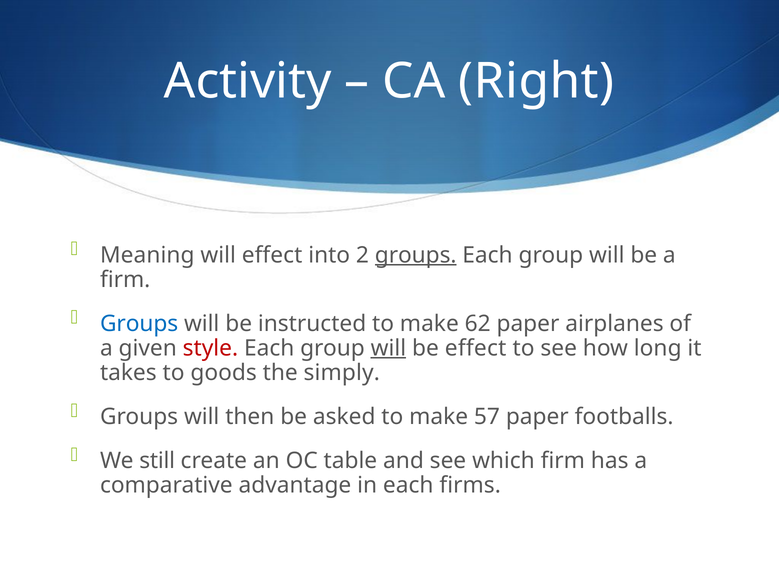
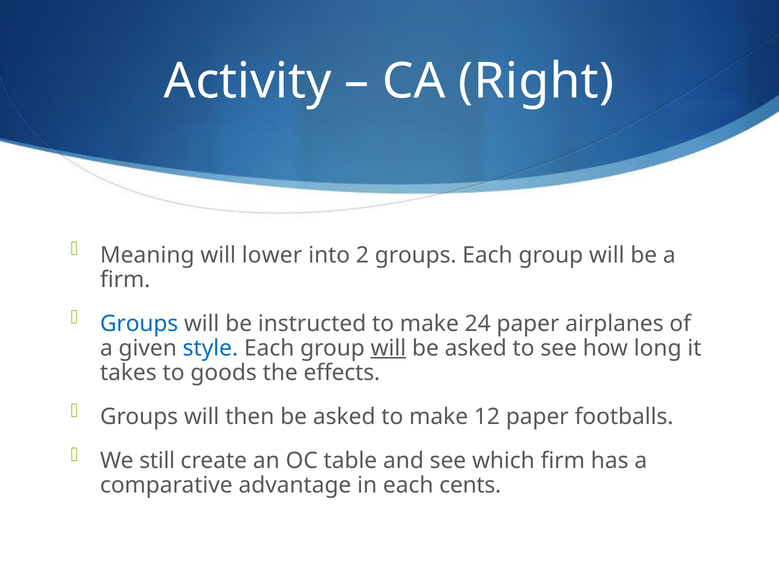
will effect: effect -> lower (272, 255)
groups underline: present -> none (416, 255)
62: 62 -> 24 (478, 324)
style colour: red -> blue (210, 348)
effect: effect -> asked (476, 348)
simply: simply -> effects (342, 373)
57: 57 -> 12 (487, 417)
firms: firms -> cents (470, 485)
